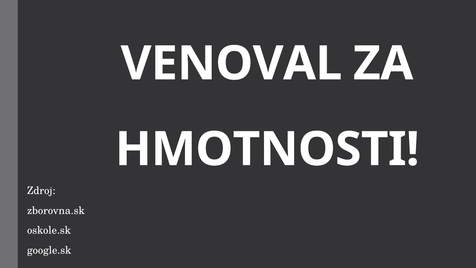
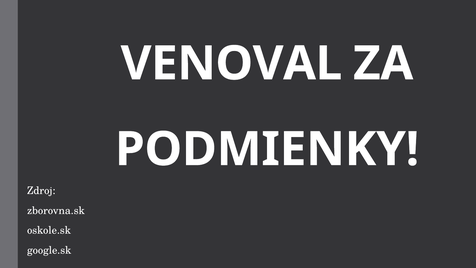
HMOTNOSTI: HMOTNOSTI -> PODMIENKY (267, 149)
